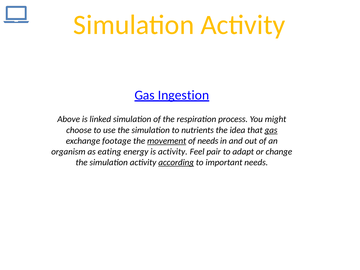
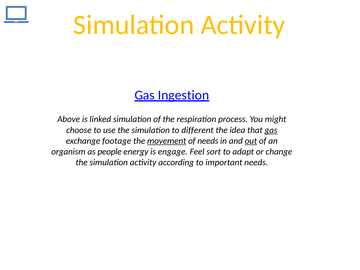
nutrients: nutrients -> different (197, 130)
out underline: none -> present (251, 141)
eating: eating -> people (110, 152)
is activity: activity -> engage (173, 152)
pair: pair -> sort (214, 152)
according underline: present -> none (176, 162)
